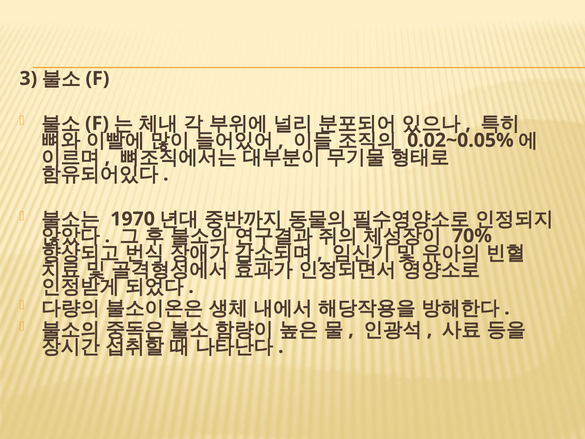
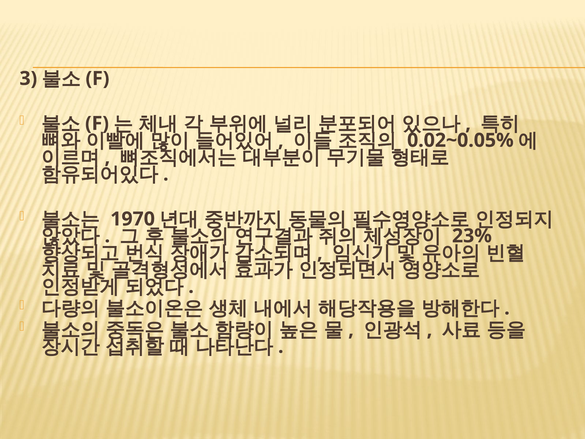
70%: 70% -> 23% (472, 236)
